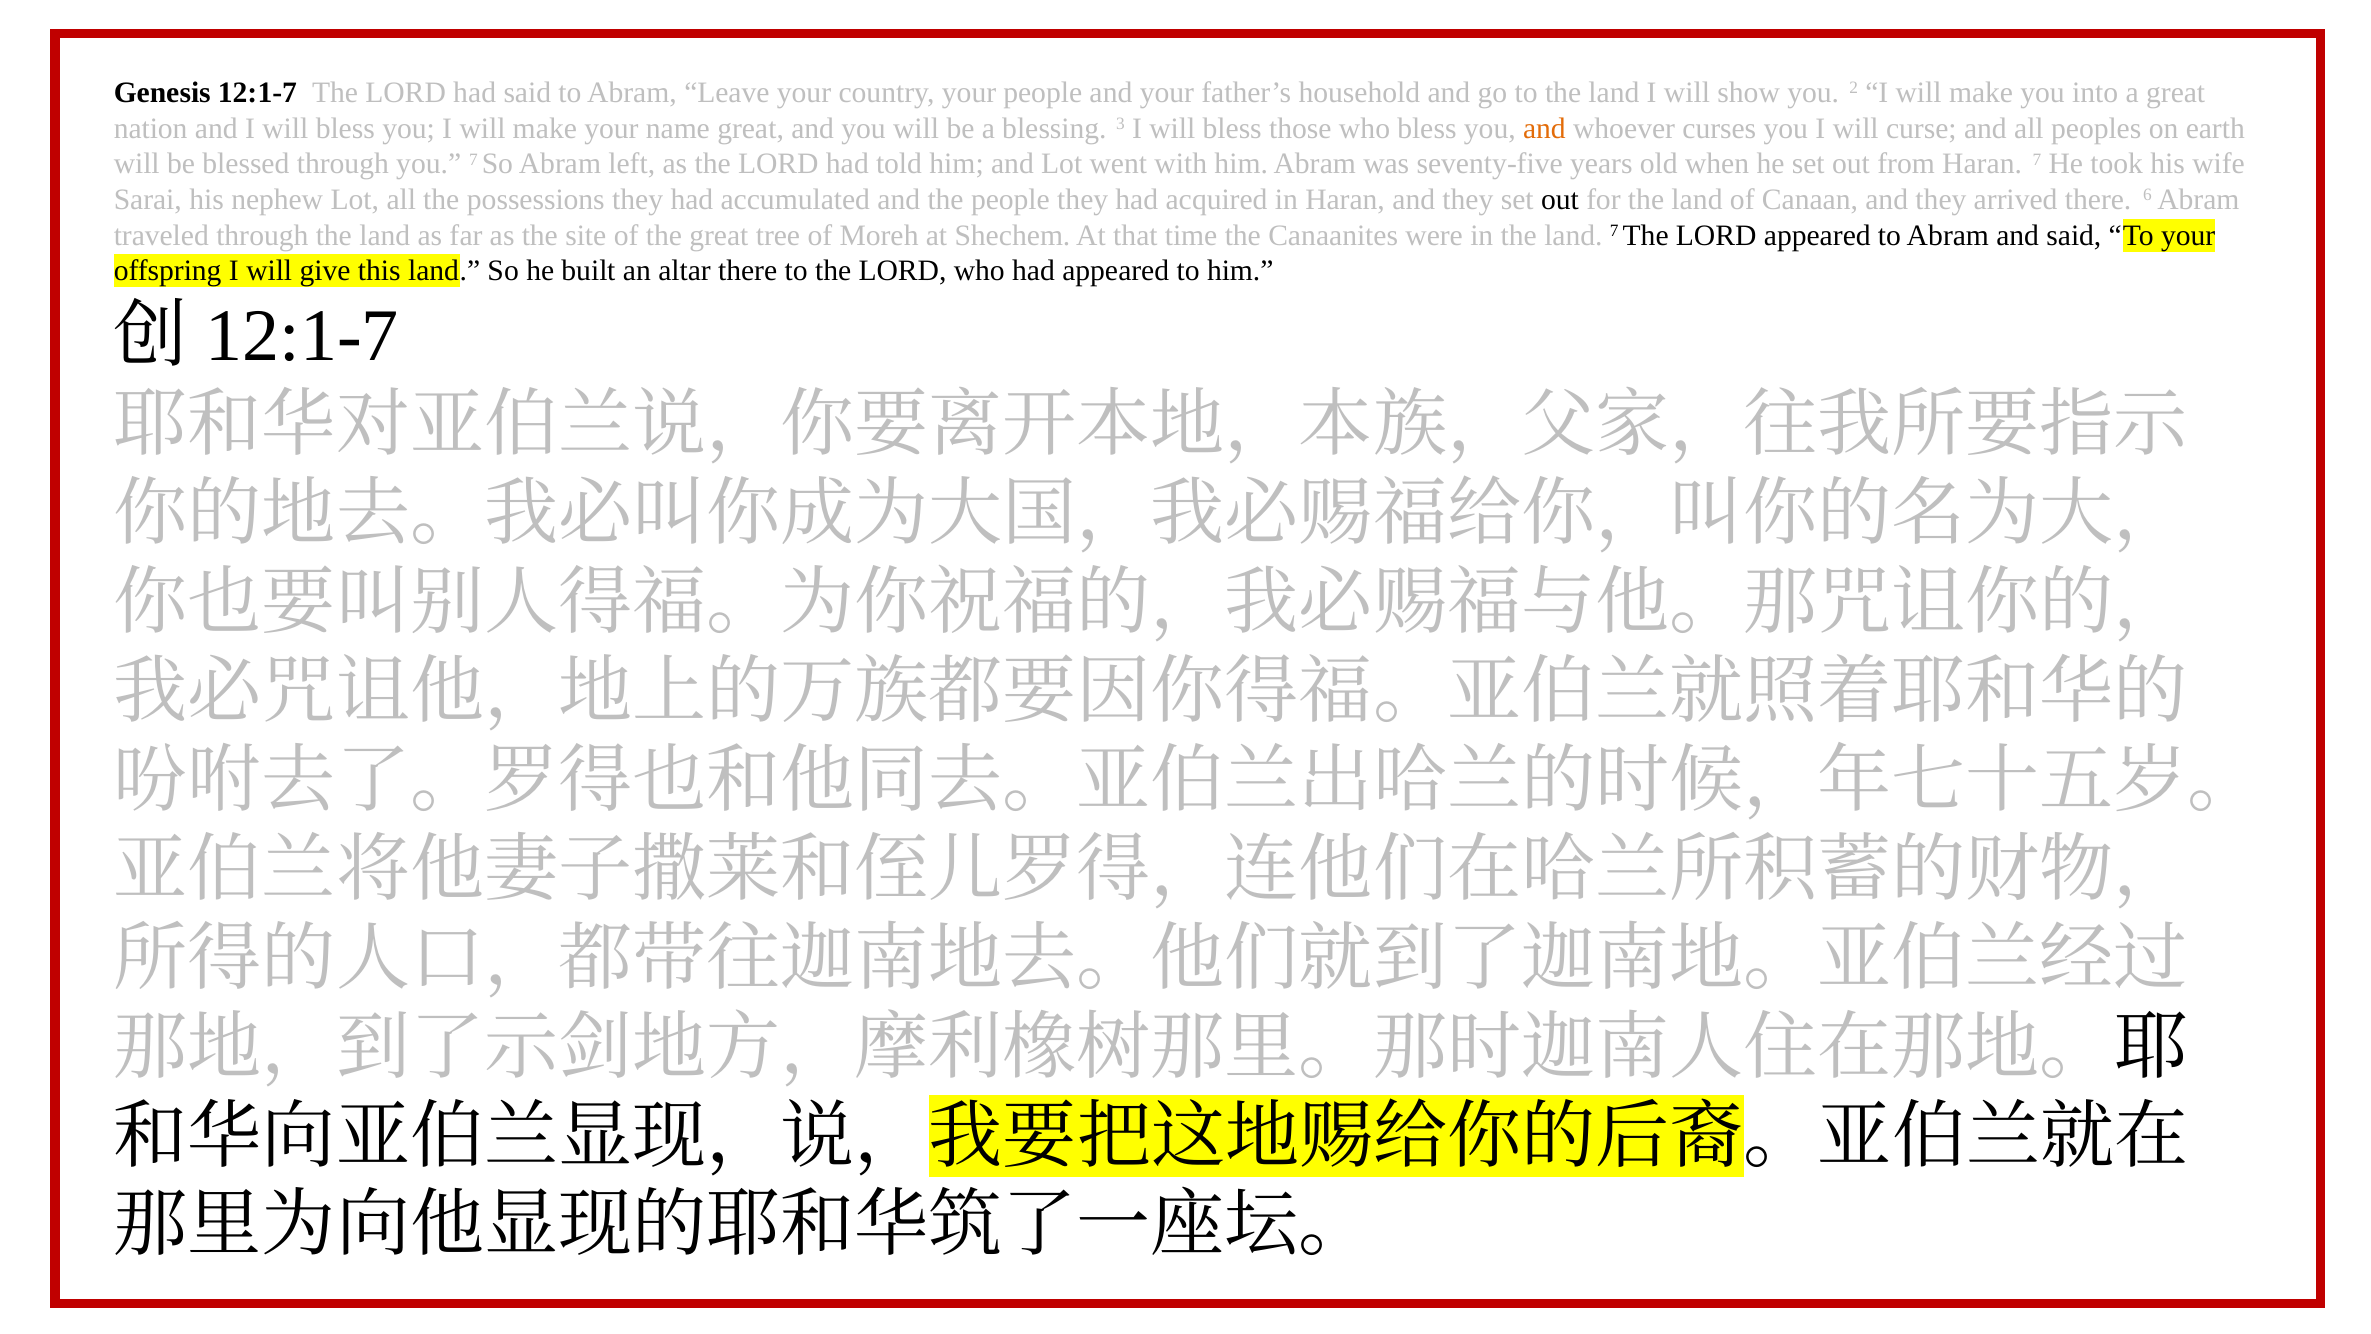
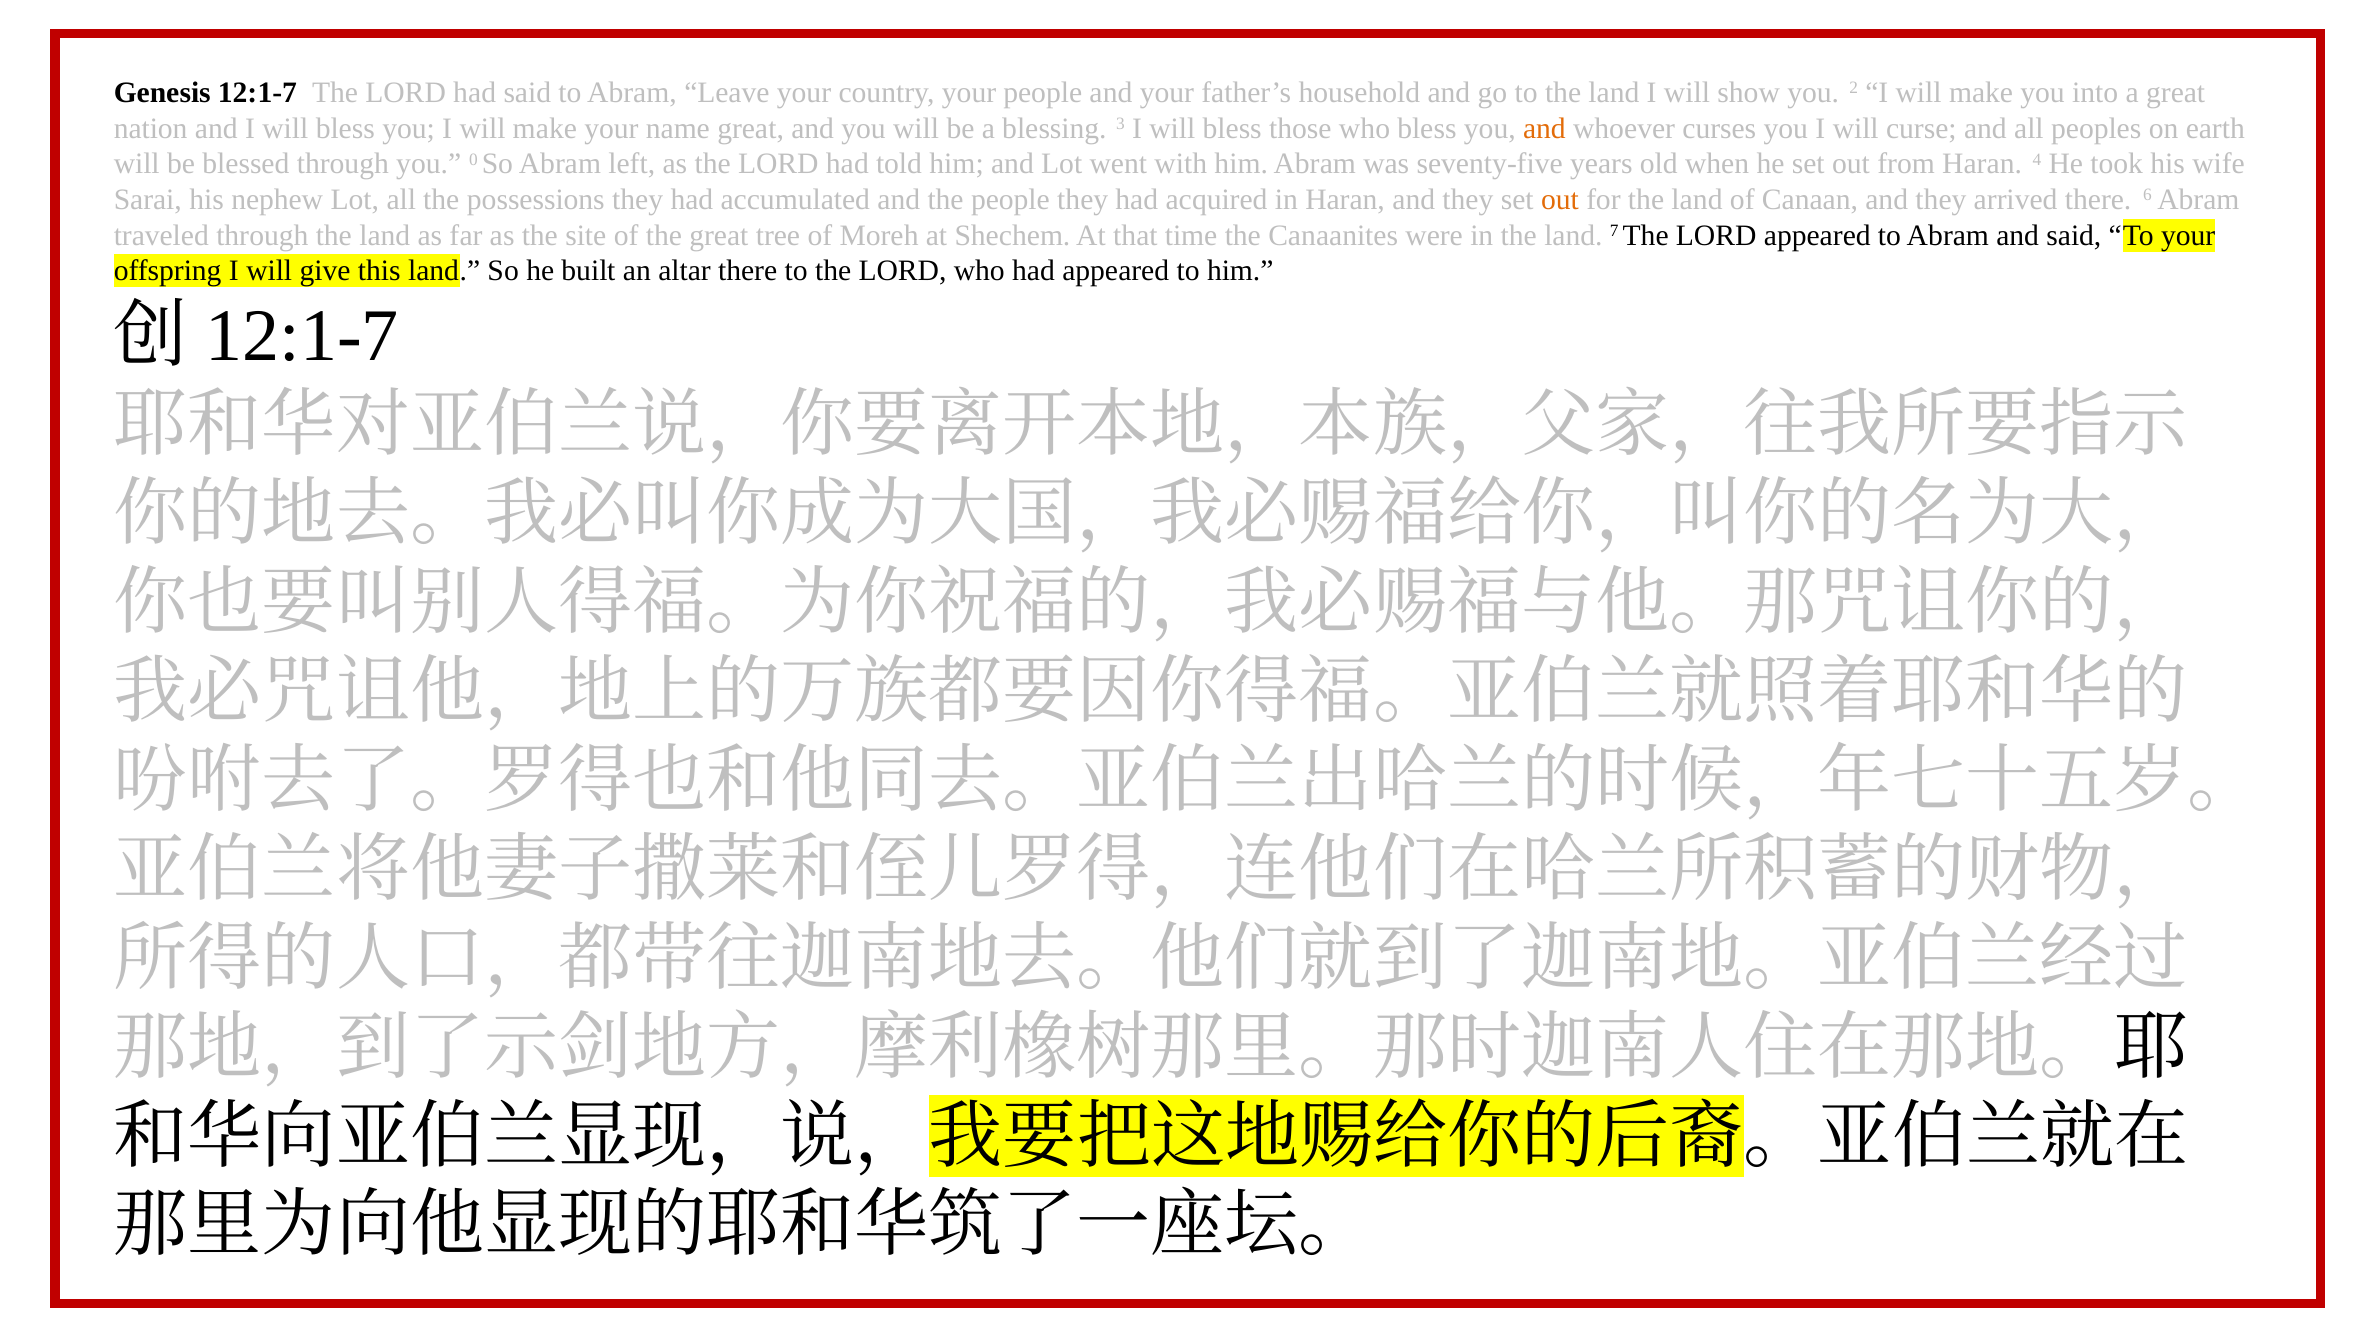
you 7: 7 -> 0 (474, 159)
Haran 7: 7 -> 4 (2037, 159)
out colour: black -> orange (1560, 200)
